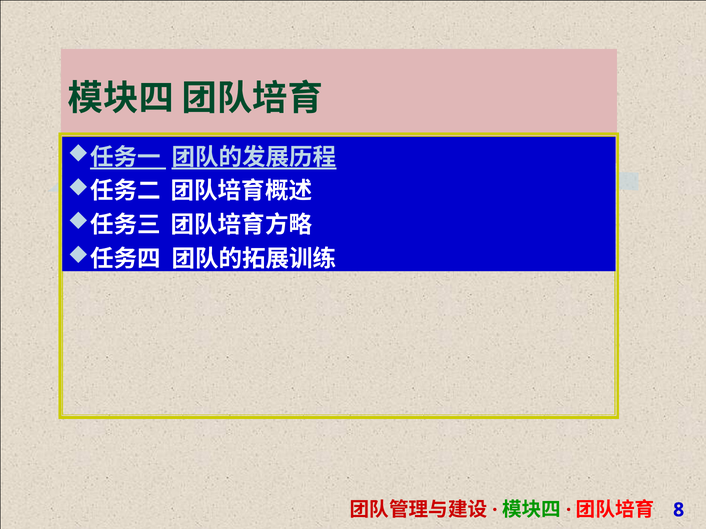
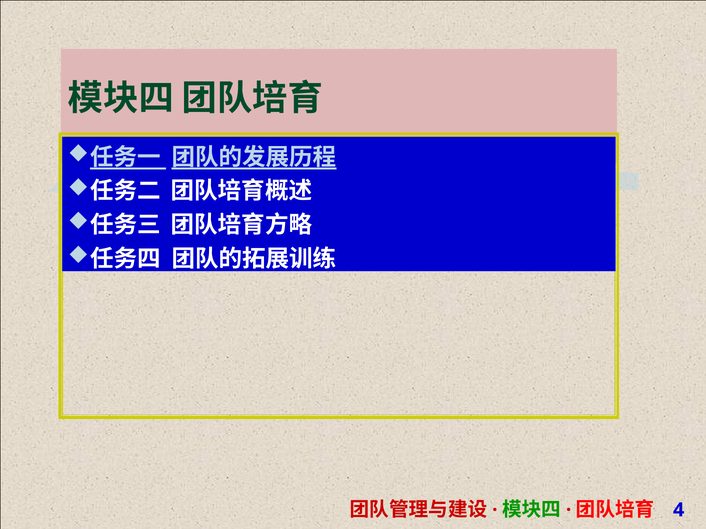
8: 8 -> 4 (679, 510)
